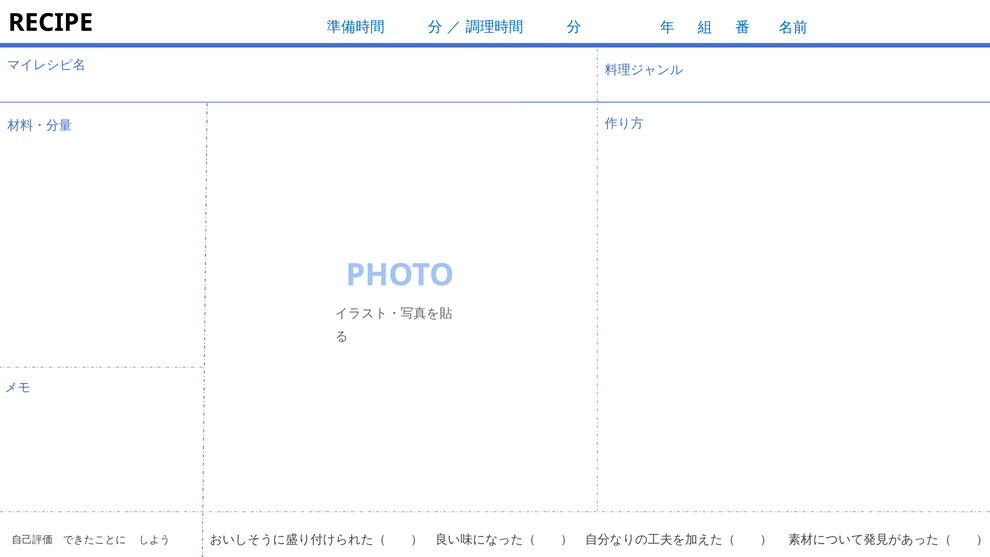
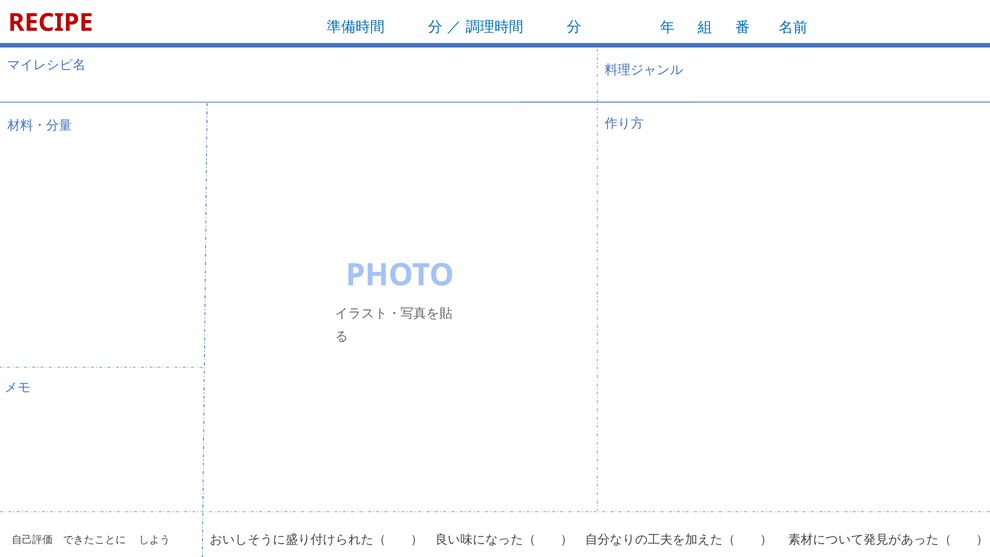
RECIPE colour: black -> red (51, 23)
